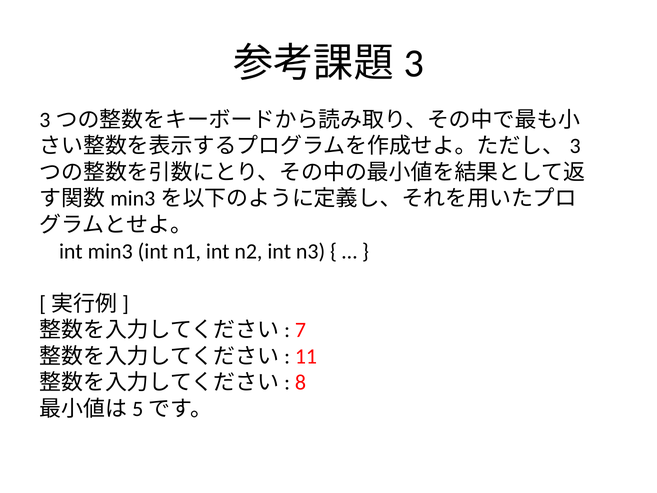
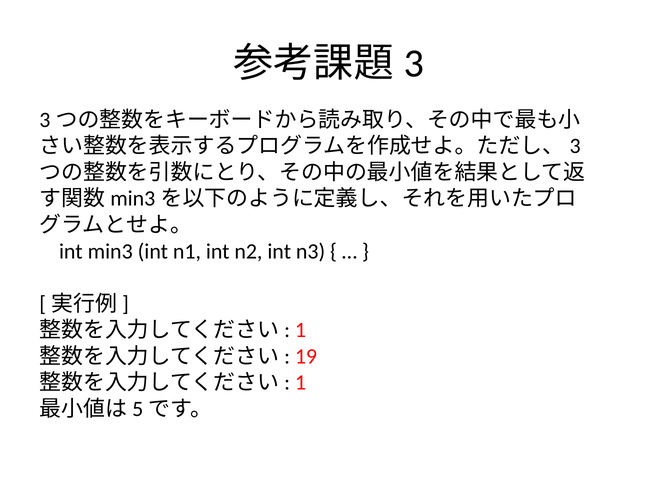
7: 7 -> 1 (300, 330)
11: 11 -> 19 (306, 356)
8: 8 -> 1 (300, 383)
